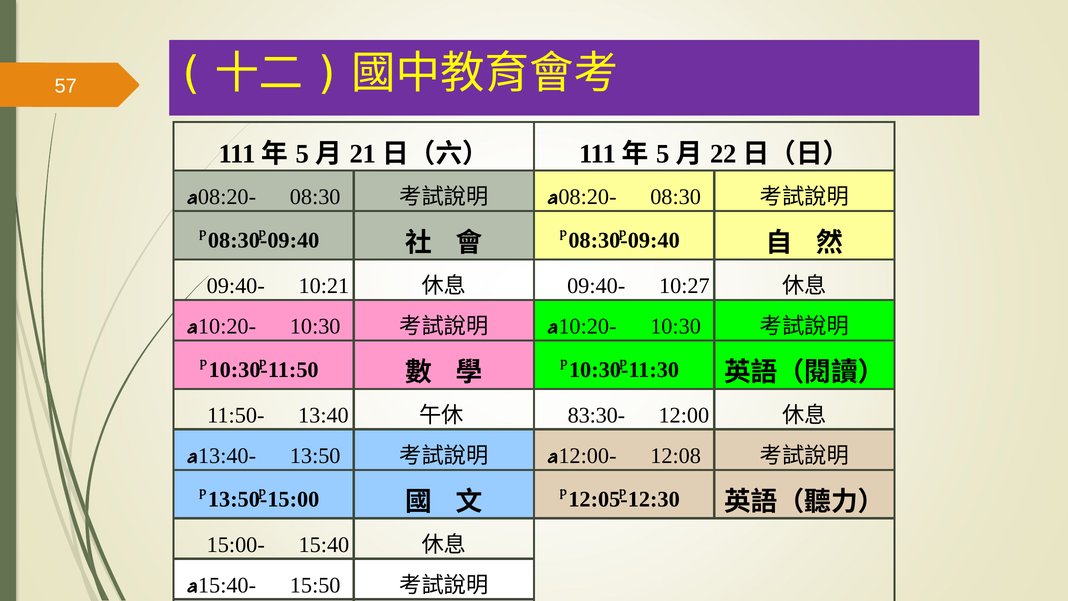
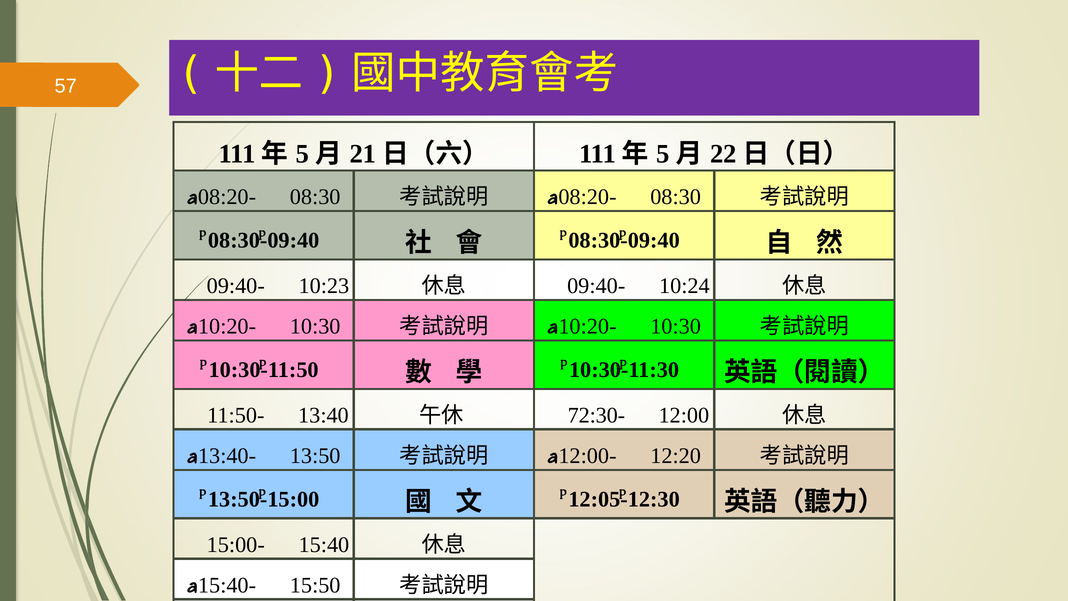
10:21: 10:21 -> 10:23 (324, 286)
10:27: 10:27 -> 10:24 (684, 286)
83:30-: 83:30- -> 72:30- (596, 415)
12:08: 12:08 -> 12:20 (676, 456)
